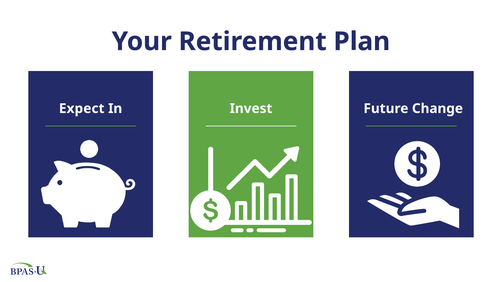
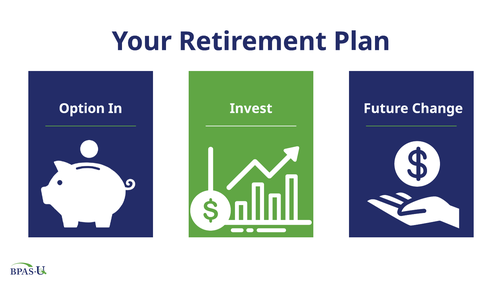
Expect: Expect -> Option (82, 109)
